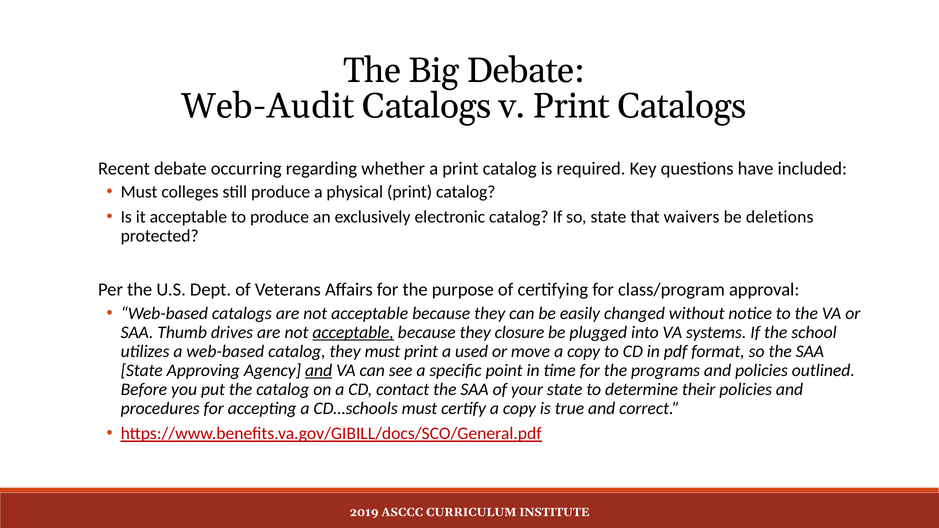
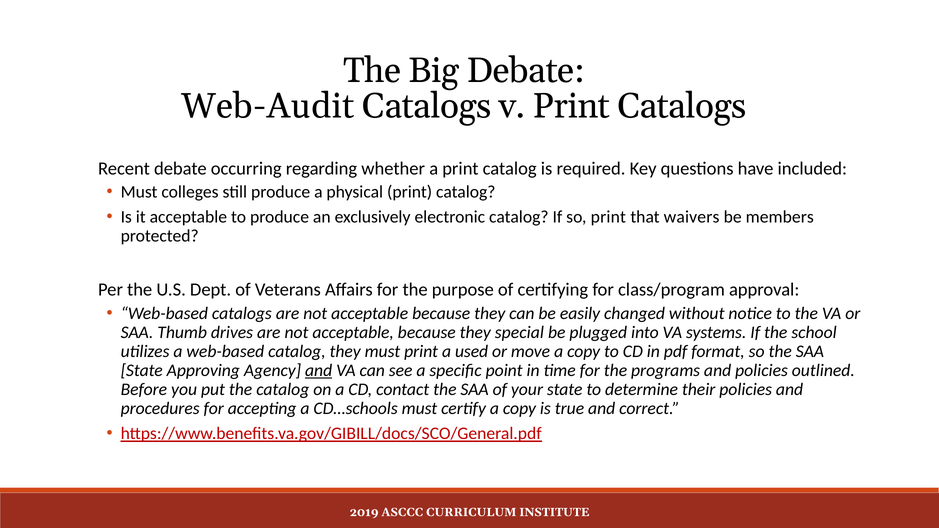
so state: state -> print (608, 217)
deletions: deletions -> members (780, 217)
acceptable underline: present -> none (353, 332)
closure: closure -> special (519, 332)
